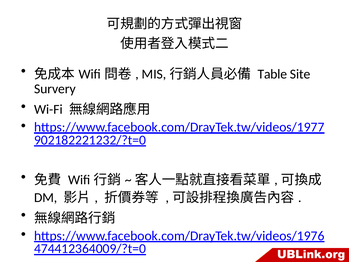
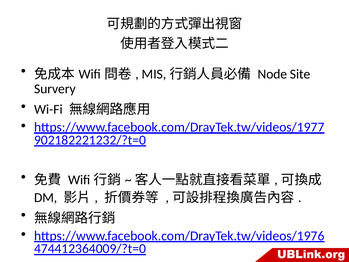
Table: Table -> Node (272, 74)
